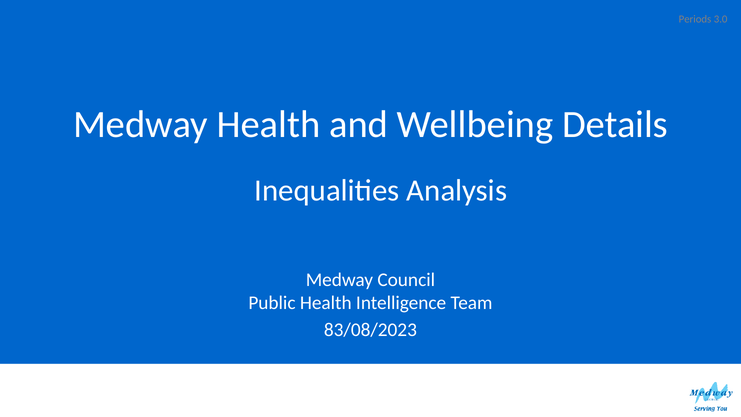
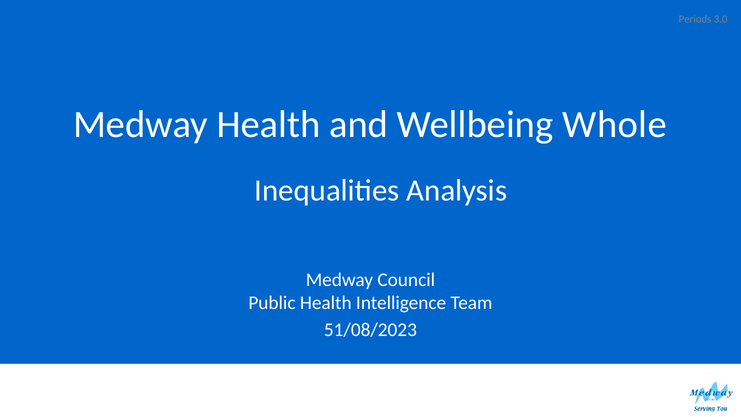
Details: Details -> Whole (615, 124)
83/08/2023: 83/08/2023 -> 51/08/2023 (370, 330)
